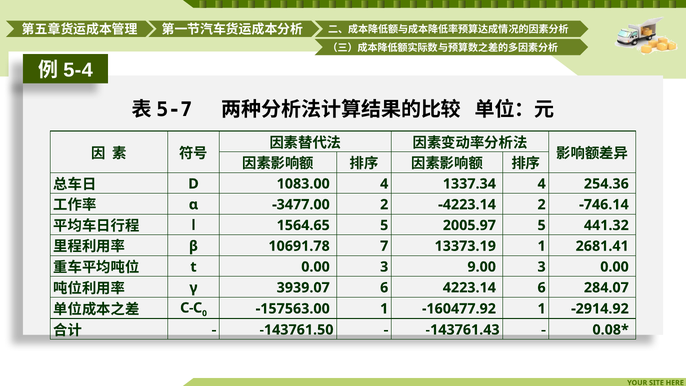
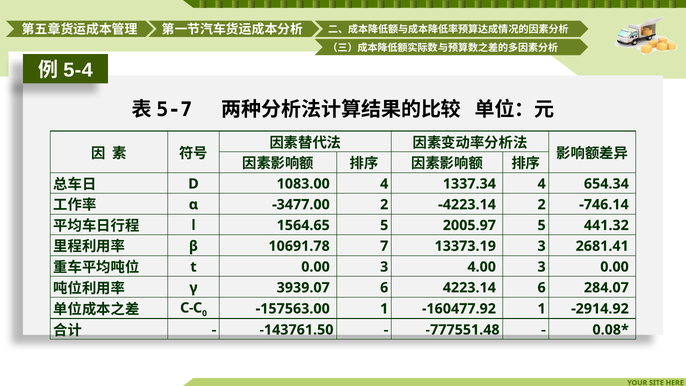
254.36: 254.36 -> 654.34 (606, 184)
13373.19 1: 1 -> 3 (542, 246)
9.00: 9.00 -> 4.00 (482, 267)
-143761.43: -143761.43 -> -777551.48 (463, 330)
